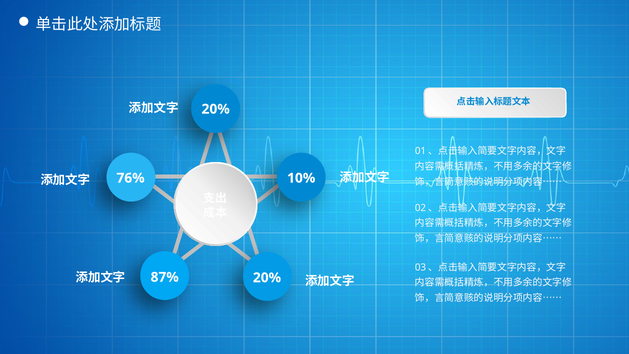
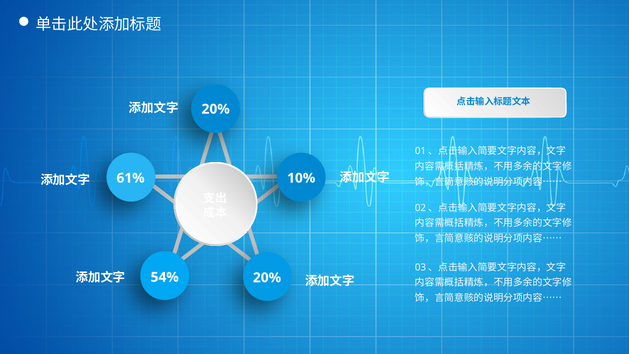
76%: 76% -> 61% (131, 178)
87%: 87% -> 54% (165, 277)
